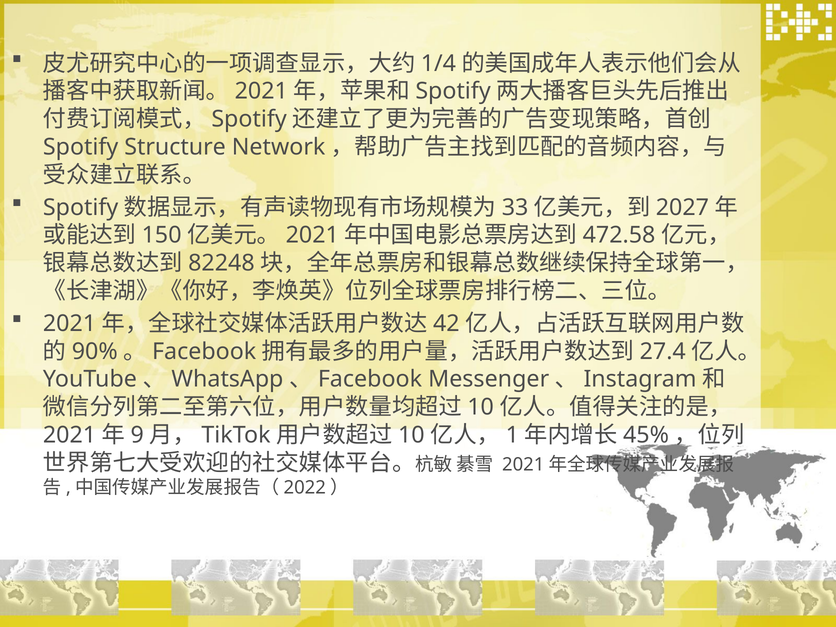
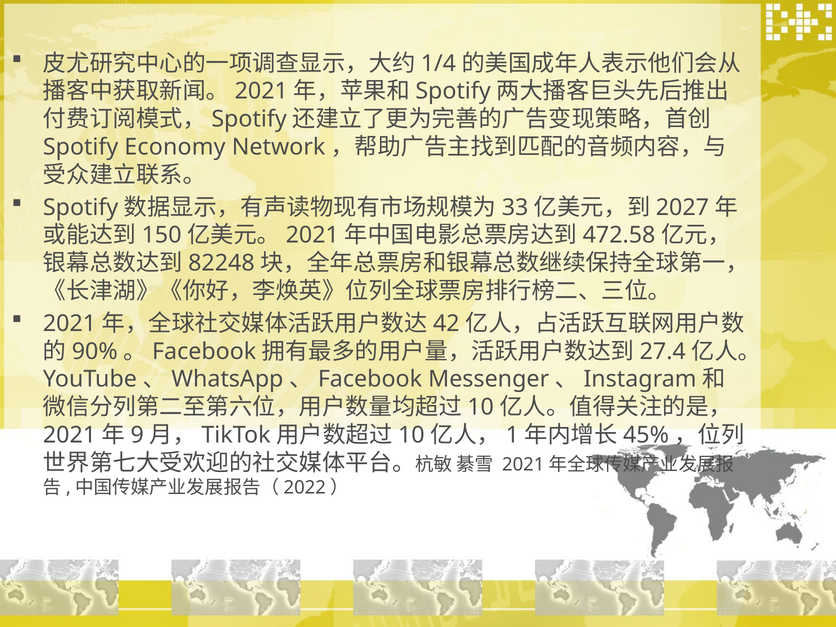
Structure: Structure -> Economy (175, 147)
